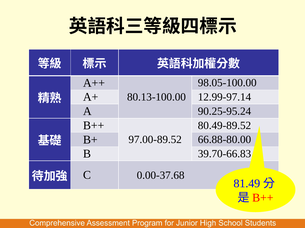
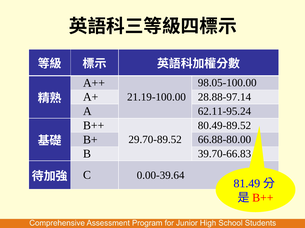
12.99-97.14: 12.99-97.14 -> 28.88-97.14 (224, 97)
80.13-100.00: 80.13-100.00 -> 21.19-100.00 (156, 97)
90.25-95.24: 90.25-95.24 -> 62.11-95.24 (224, 112)
97.00-89.52: 97.00-89.52 -> 29.70-89.52 (155, 140)
0.00-37.68: 0.00-37.68 -> 0.00-39.64 (161, 176)
